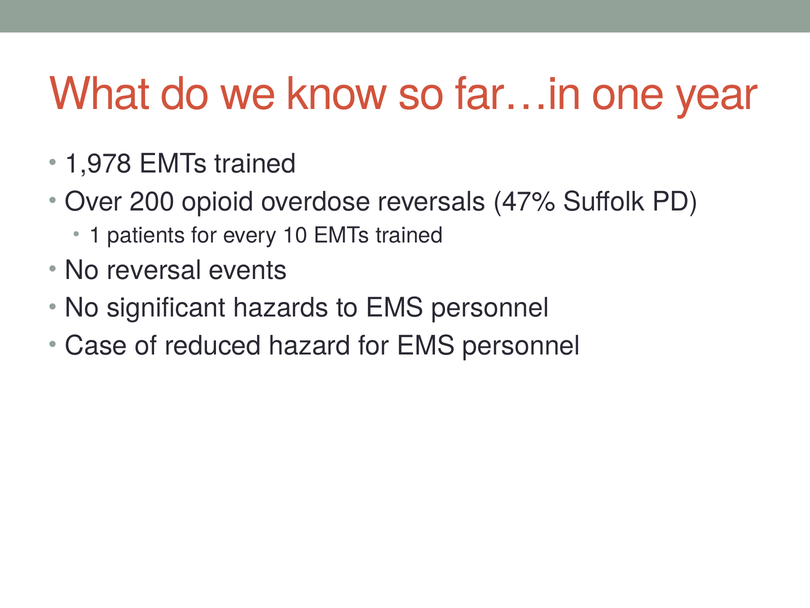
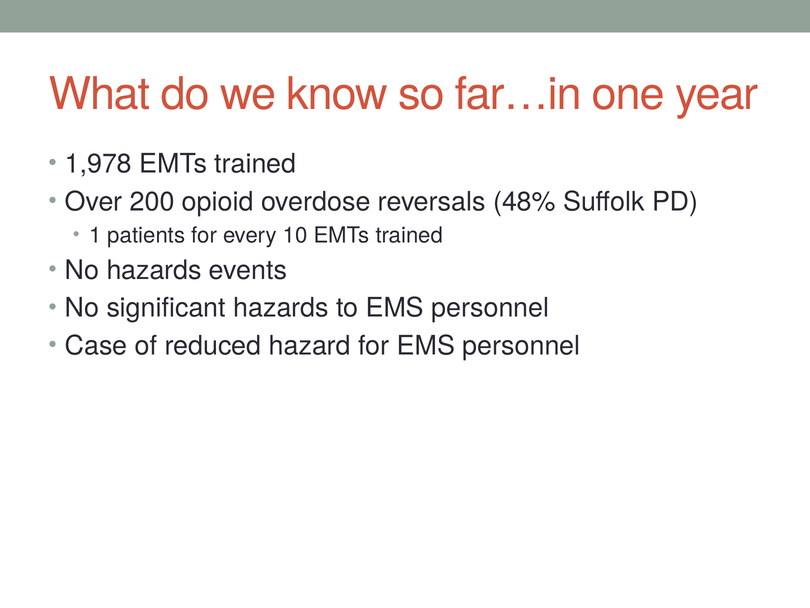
47%: 47% -> 48% (524, 201)
No reversal: reversal -> hazards (154, 270)
